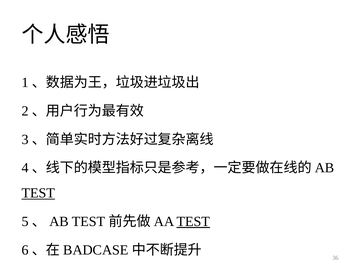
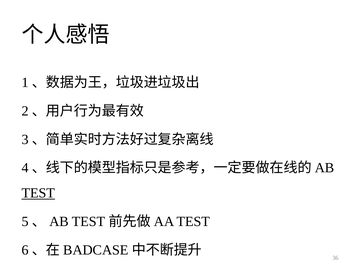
TEST underline: present -> none (193, 221)
